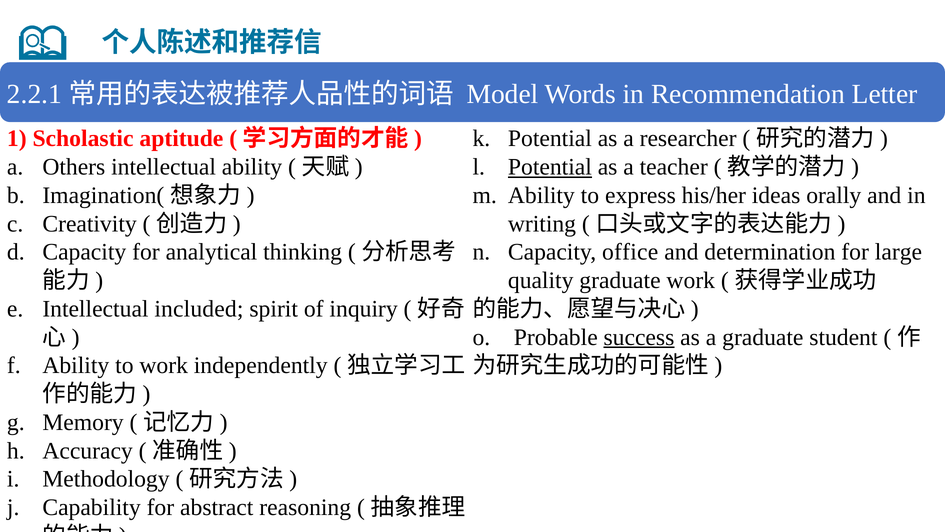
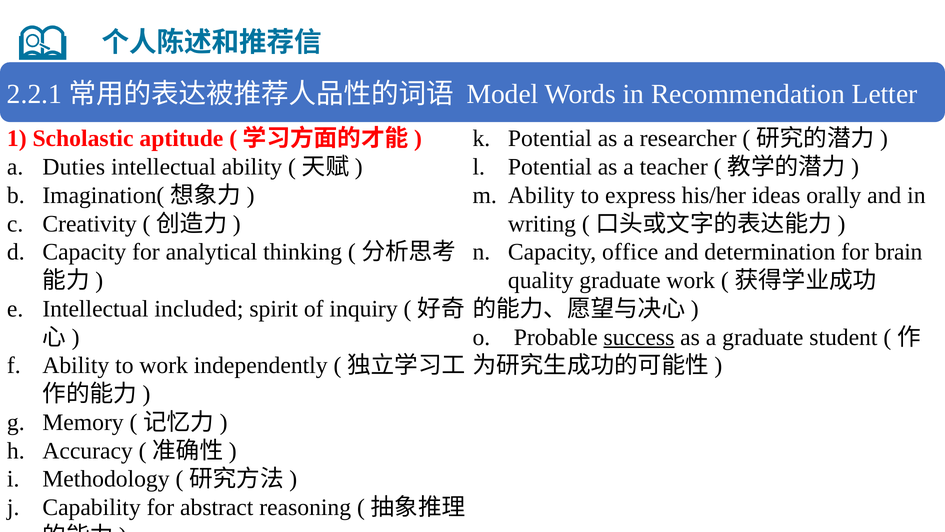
Others: Others -> Duties (74, 167)
Potential underline: present -> none (550, 167)
large: large -> brain (899, 252)
